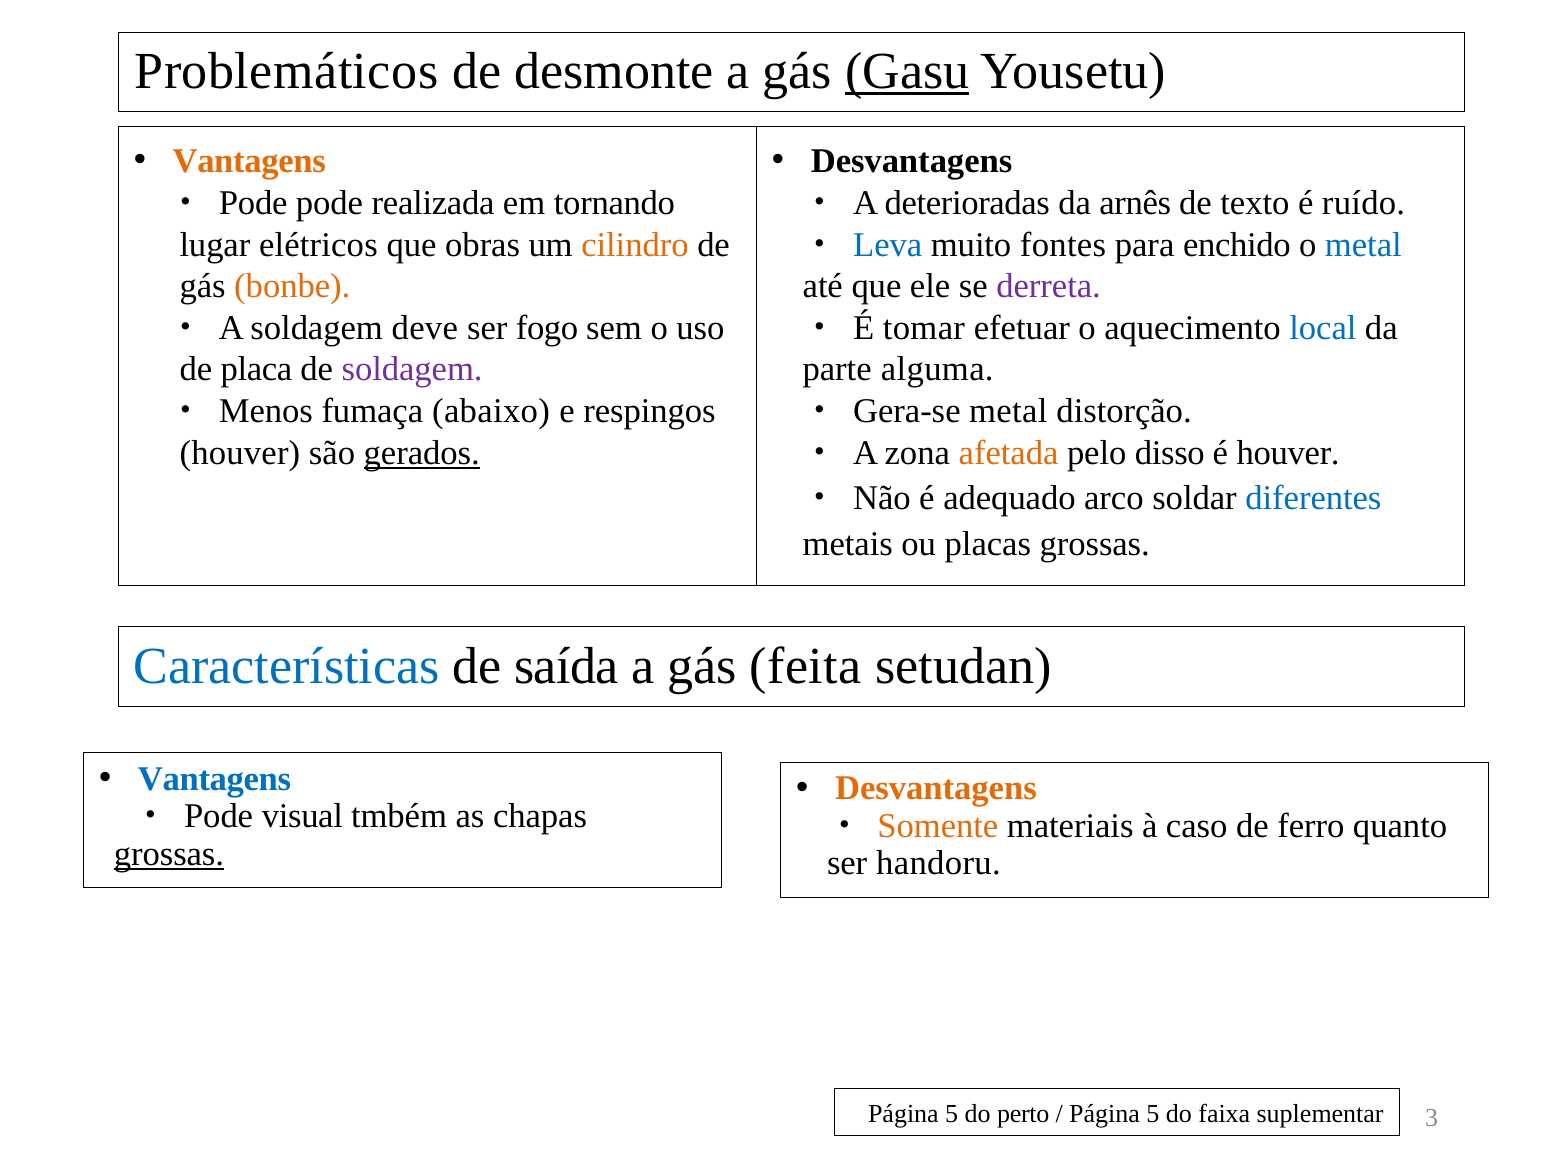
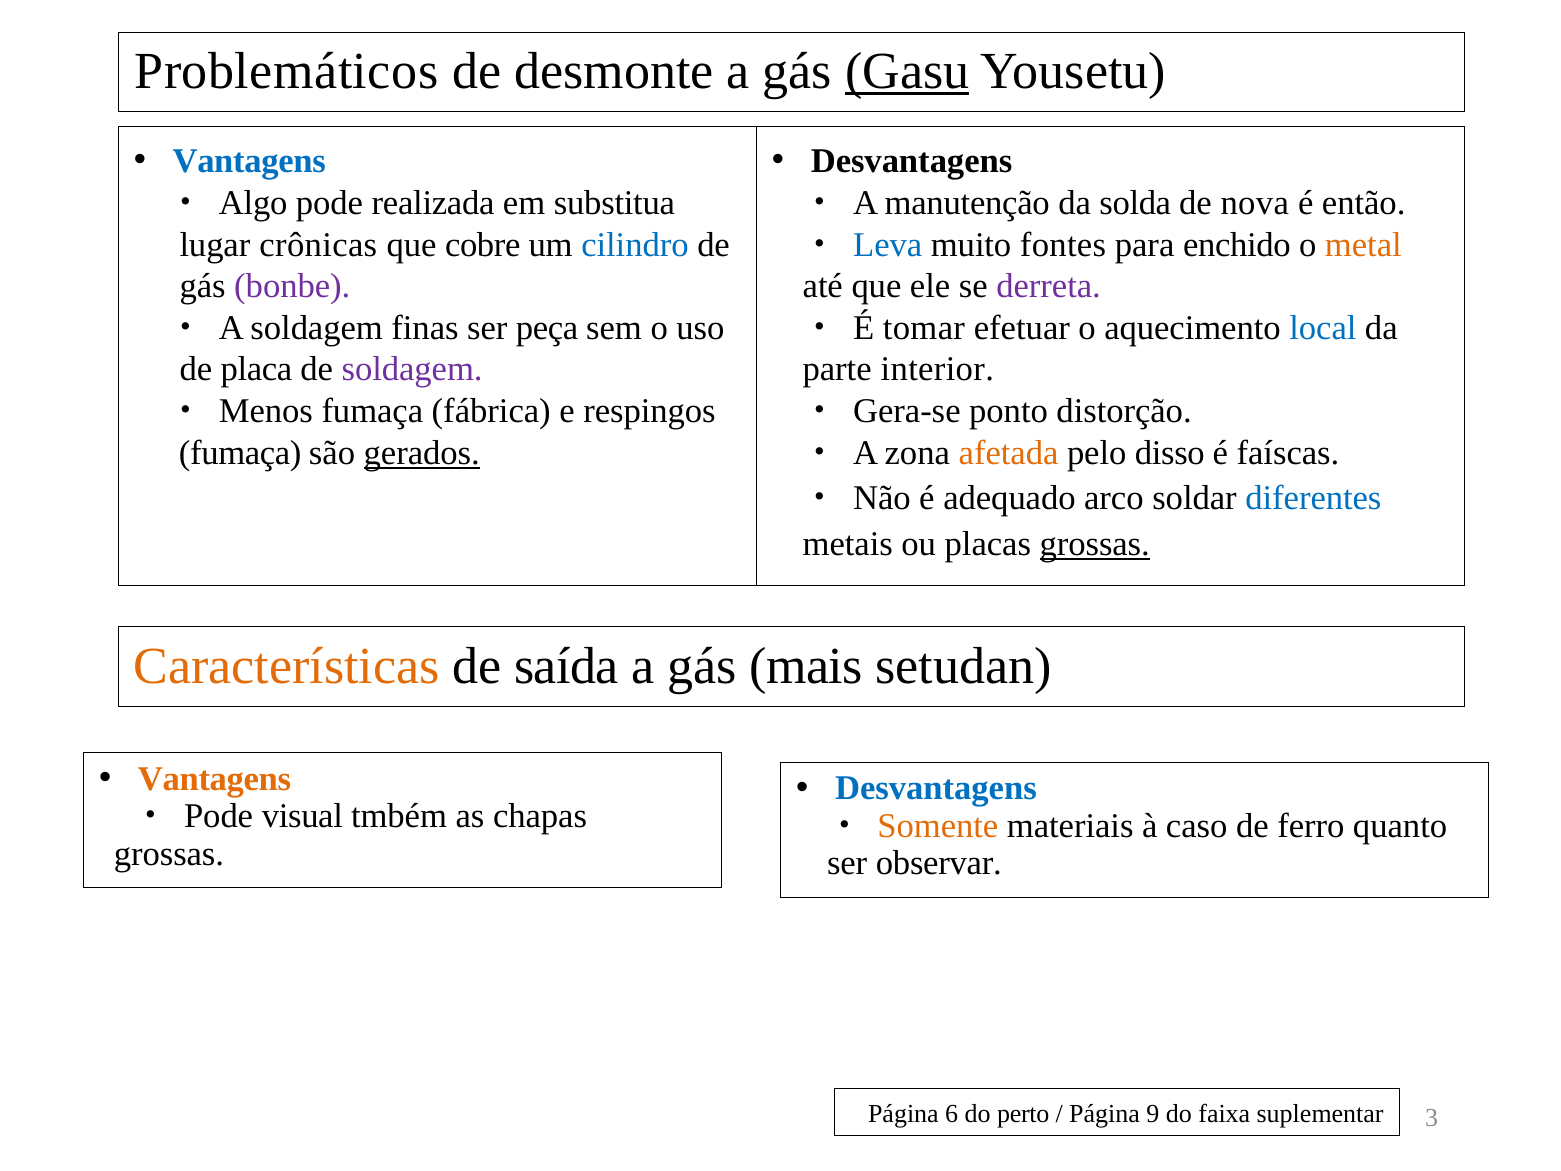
Vantagens colour: orange -> blue (249, 161)
Pode: Pode -> Algo (253, 203)
tornando: tornando -> substitua (614, 203)
deterioradas: deterioradas -> manutenção (967, 203)
arnês: arnês -> solda (1135, 203)
texto: texto -> nova (1255, 203)
ruído: ruído -> então (1364, 203)
elétricos: elétricos -> crônicas (318, 245)
obras: obras -> cobre (483, 245)
cilindro colour: orange -> blue (635, 245)
metal colour: blue -> orange (1363, 245)
bonbe colour: orange -> purple (292, 286)
deve: deve -> finas (425, 328)
fogo: fogo -> peça (547, 328)
alguma: alguma -> interior (937, 369)
abaixo: abaixo -> fábrica (491, 411)
Gera-se metal: metal -> ponto (1009, 411)
houver: houver -> fumaça (240, 453)
é houver: houver -> faíscas (1288, 453)
grossas underline: none -> present (1095, 544)
Características colour: blue -> orange (287, 666)
feita: feita -> mais (806, 666)
Vantagens colour: blue -> orange (215, 779)
Desvantagens colour: orange -> blue (936, 788)
grossas underline: present -> none (169, 854)
handoru: handoru -> observar (939, 863)
5: 5 -> 6 (952, 1113)
5: 5 -> 9 (1153, 1113)
